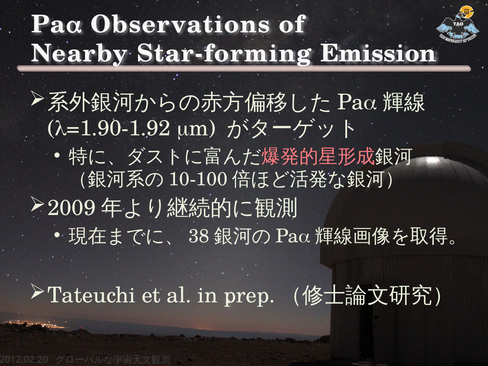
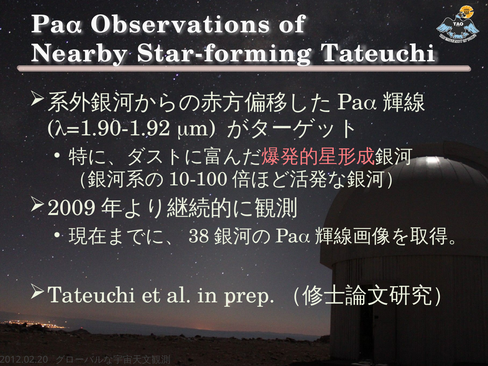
Star-forming Emission: Emission -> Tateuchi (378, 54)
